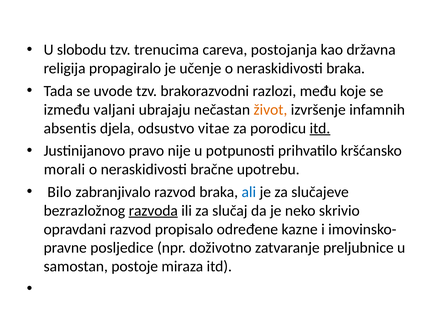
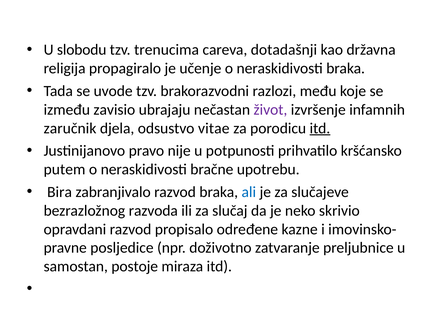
postojanja: postojanja -> dotadašnji (284, 50)
valjani: valjani -> zavisio (114, 110)
život colour: orange -> purple (270, 110)
absentis: absentis -> zaručnik (70, 128)
morali: morali -> putem (65, 170)
Bilo: Bilo -> Bira (60, 192)
razvoda underline: present -> none (153, 211)
